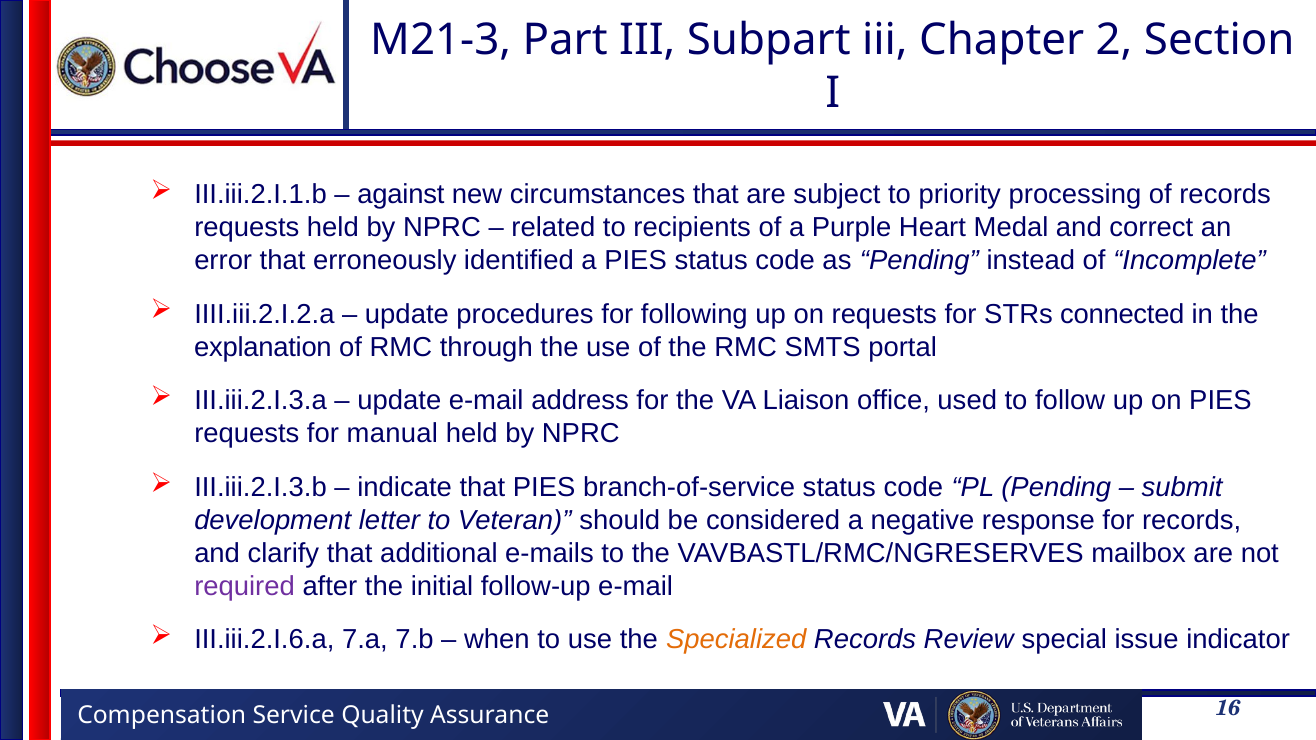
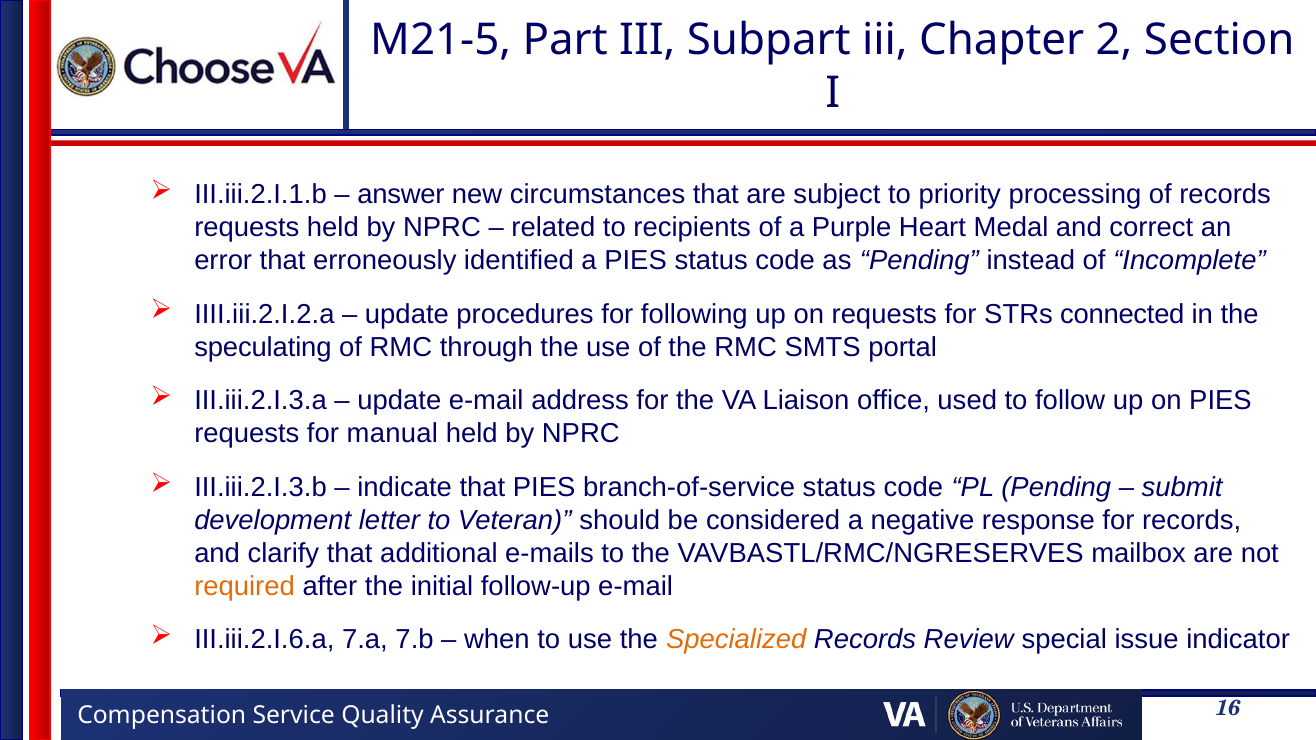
M21-3: M21-3 -> M21-5 (441, 40)
against: against -> answer (401, 195)
explanation: explanation -> speculating (263, 347)
required colour: purple -> orange (245, 586)
